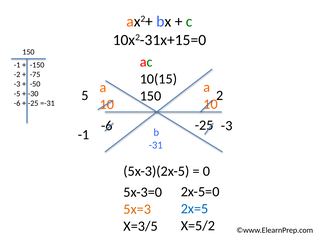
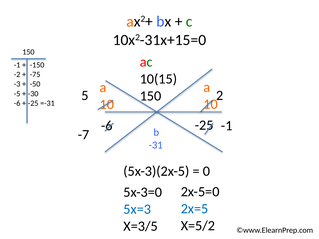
-3: -3 -> -1 (227, 126)
-1: -1 -> -7 (84, 135)
5x=3 colour: orange -> blue (137, 210)
